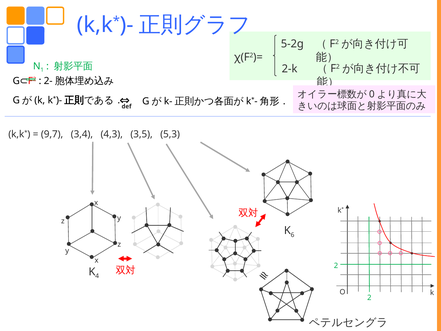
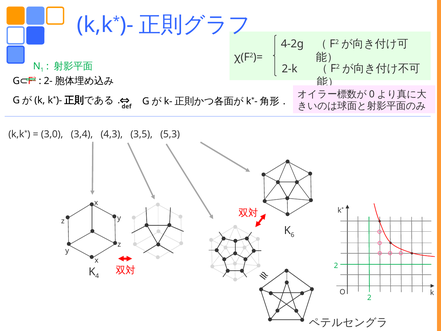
5-2g: 5-2g -> 4-2g (292, 44)
9,7: 9,7 -> 3,0 (52, 134)
